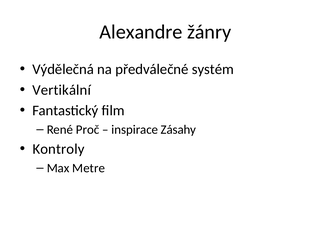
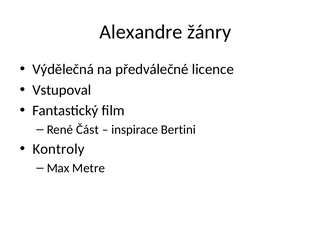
systém: systém -> licence (213, 69)
Vertikální: Vertikální -> Vstupoval (62, 90)
Proč: Proč -> Část (88, 130)
Zásahy: Zásahy -> Bertini (178, 130)
